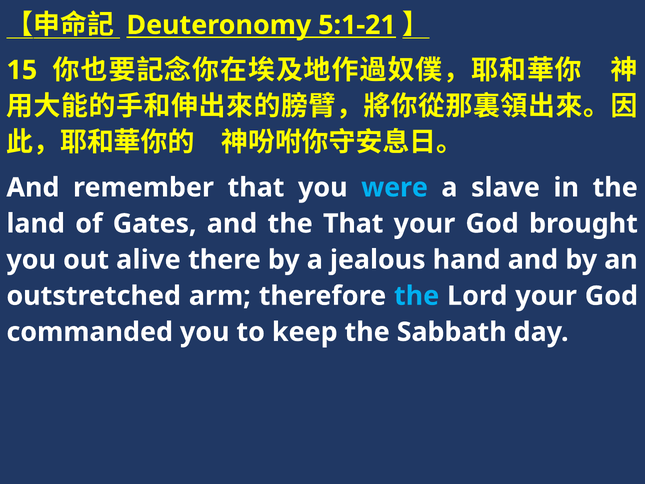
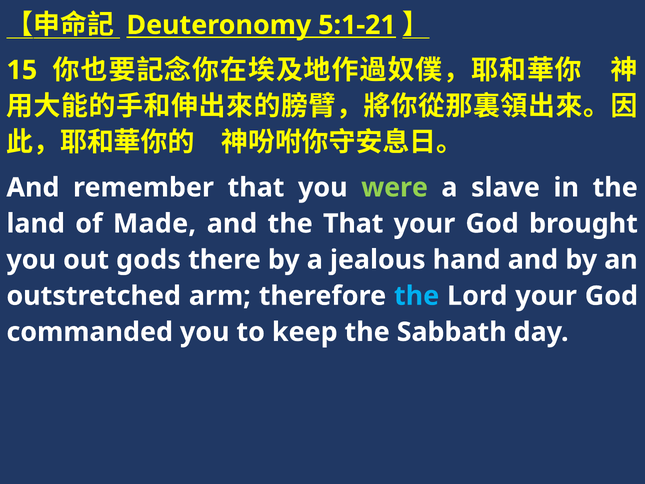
were colour: light blue -> light green (395, 187)
Gates: Gates -> Made (154, 224)
alive: alive -> gods (148, 260)
